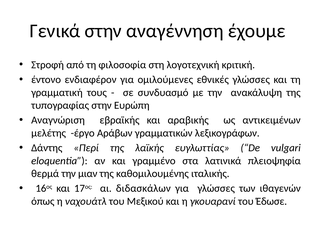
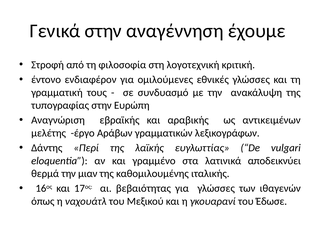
πλειοψηφία: πλειοψηφία -> αποδεικνύει (274, 161)
διδασκάλων: διδασκάλων -> βεβαιότητας (143, 188)
